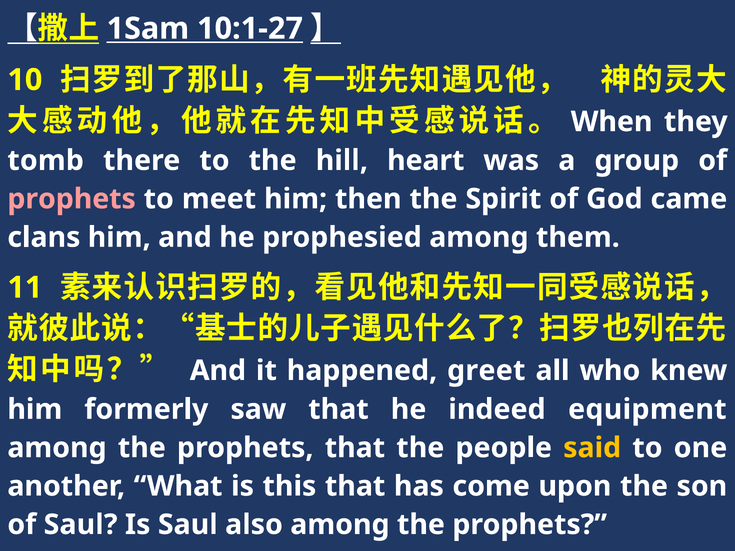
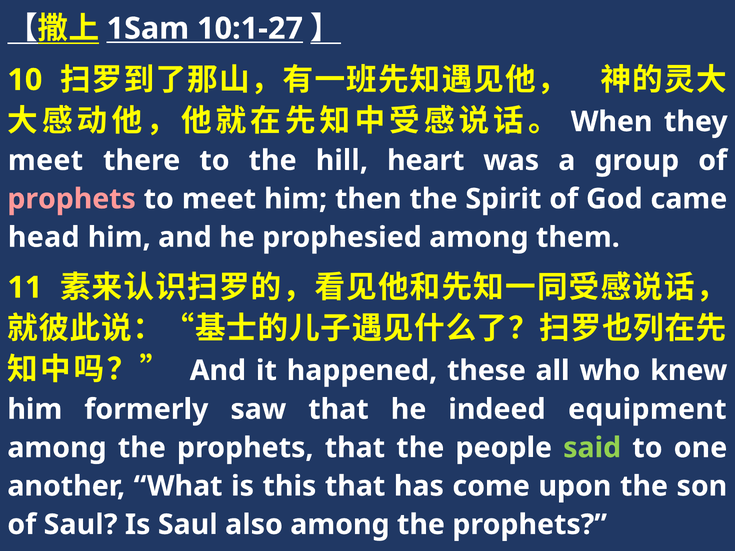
tomb: tomb -> meet (46, 161)
clans: clans -> head (44, 237)
greet: greet -> these (486, 371)
said colour: yellow -> light green (592, 448)
